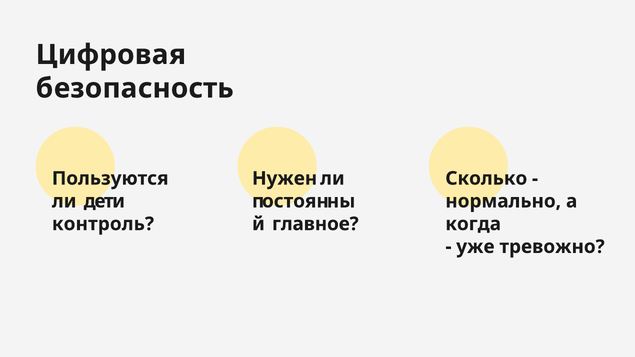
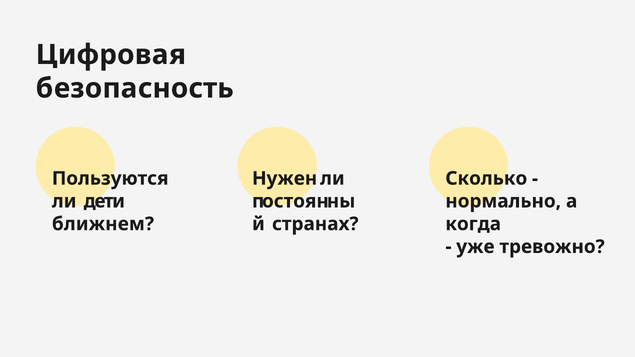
контроль: контроль -> ближнем (103, 224)
главное: главное -> странах (315, 224)
